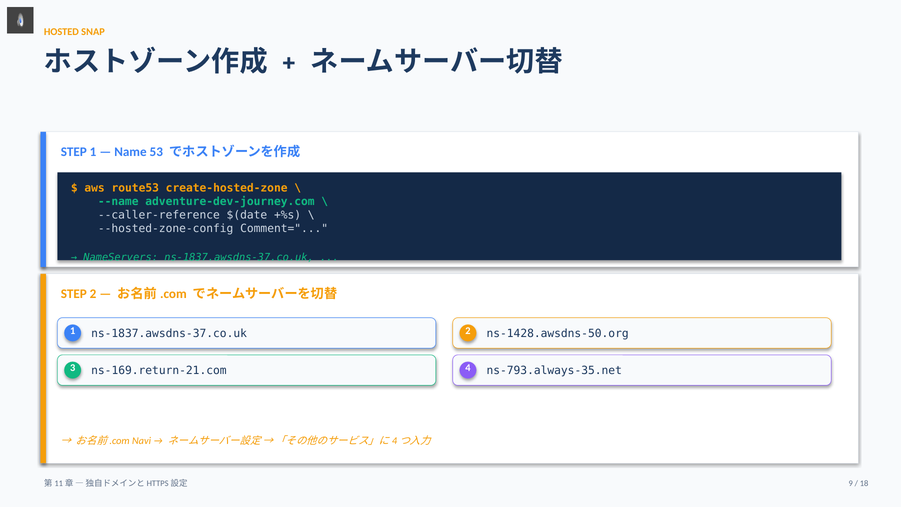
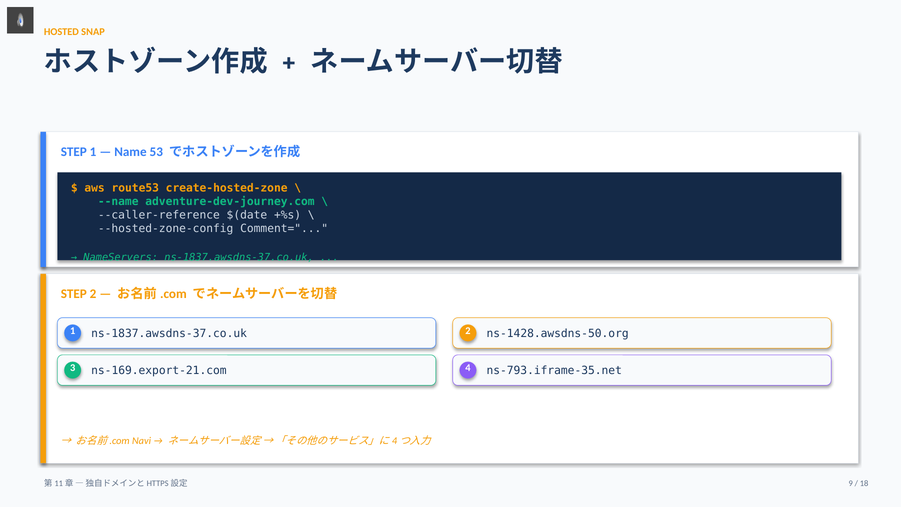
ns-169.return-21.com: ns-169.return-21.com -> ns-169.export-21.com (159, 370)
ns-793.always-35.net: ns-793.always-35.net -> ns-793.iframe-35.net (554, 370)
